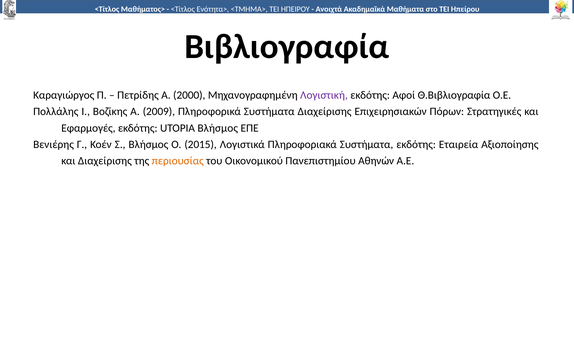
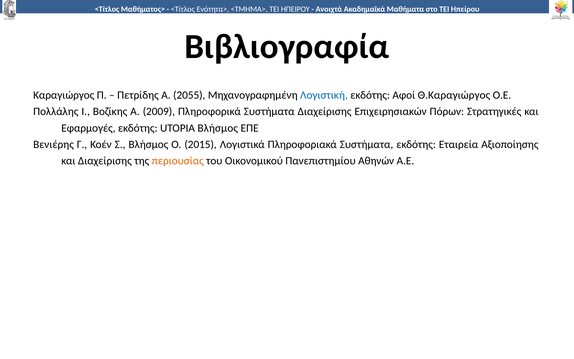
2000: 2000 -> 2055 (189, 95)
Λογιστική colour: purple -> blue (324, 95)
Θ.Βιβλιογραφία: Θ.Βιβλιογραφία -> Θ.Καραγιώργος (454, 95)
